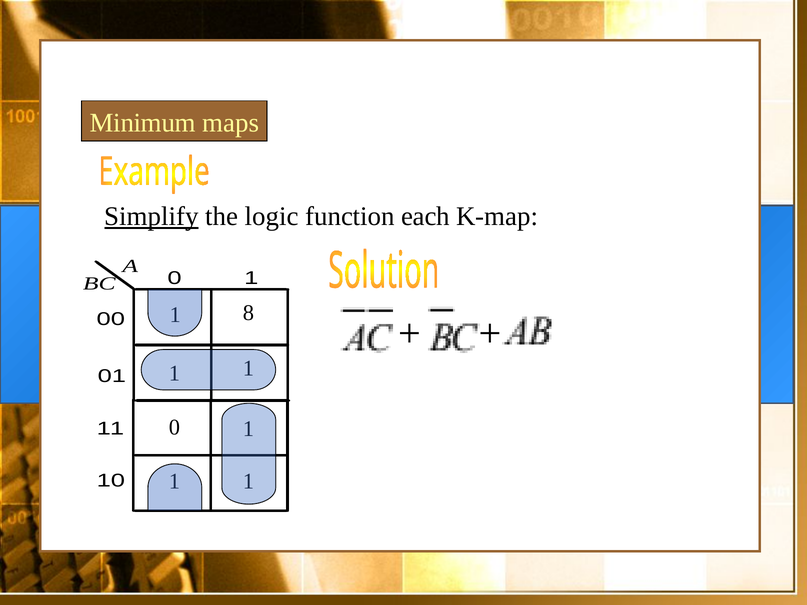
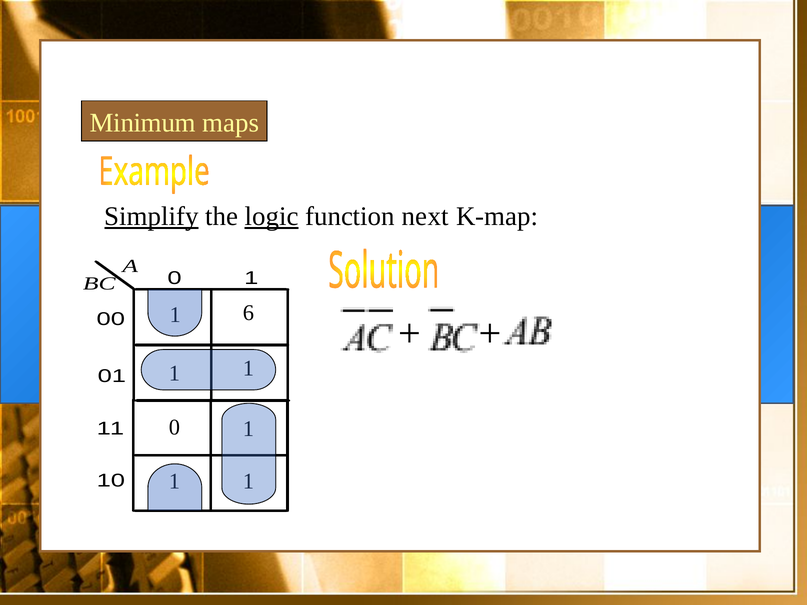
logic underline: none -> present (272, 217)
each: each -> next (425, 217)
8: 8 -> 6 (248, 313)
